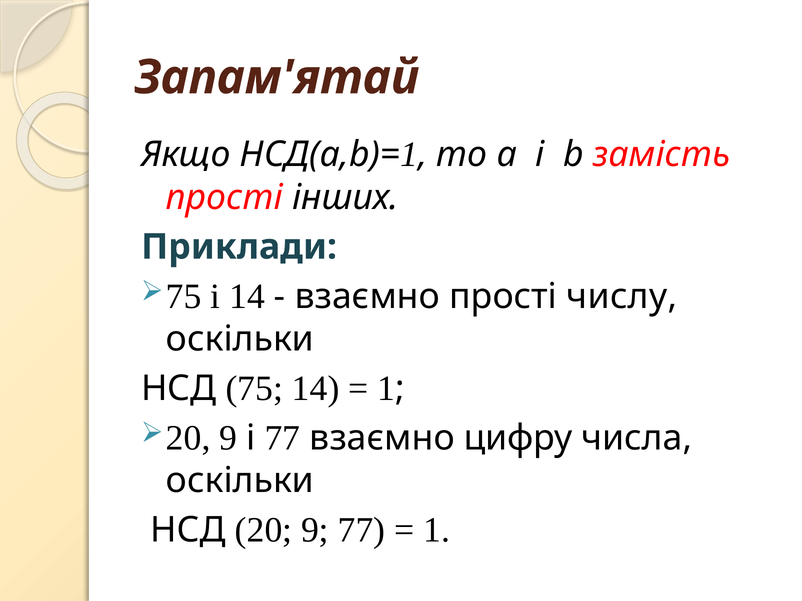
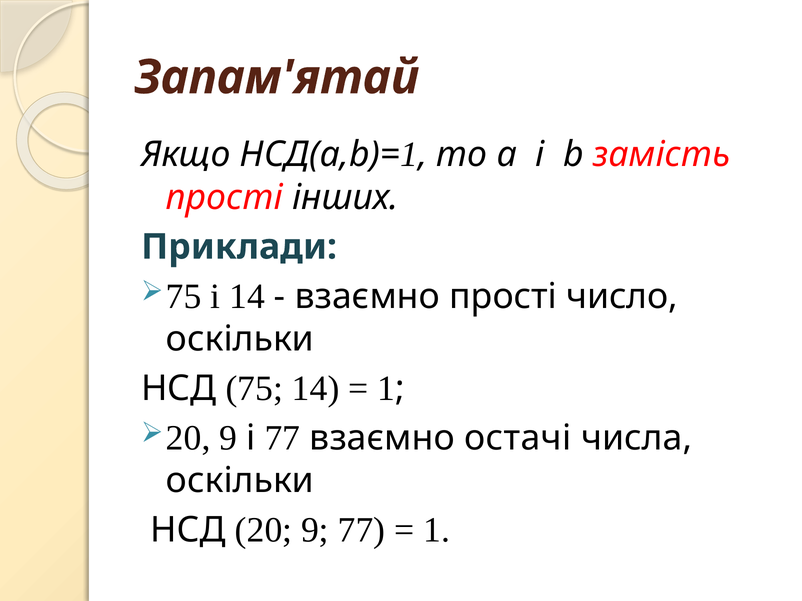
числу: числу -> число (622, 297)
цифру: цифру -> остачі (518, 438)
